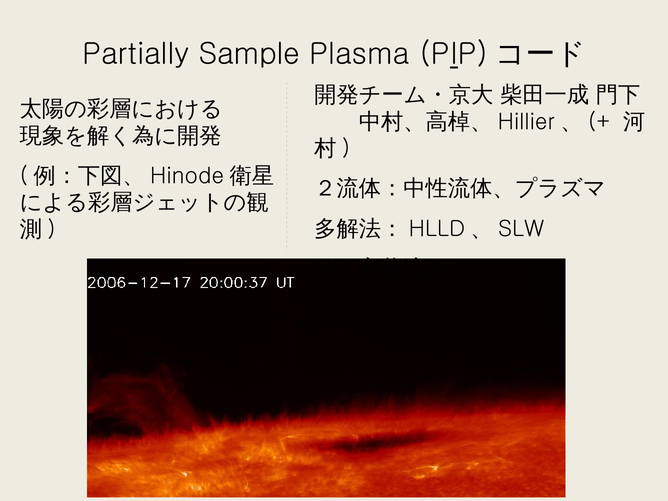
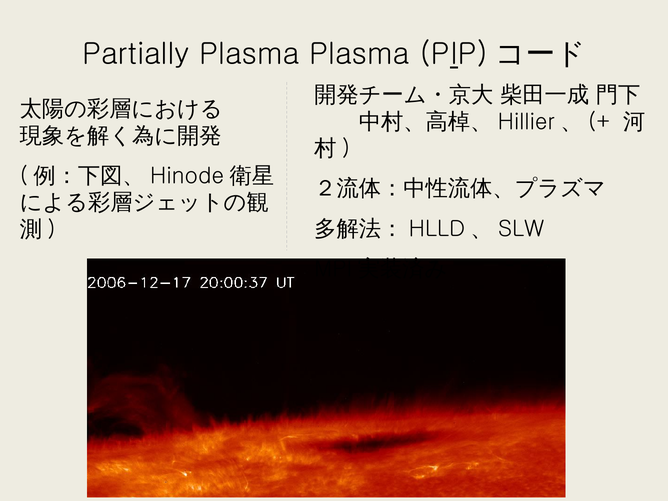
Partially Sample: Sample -> Plasma (249, 54)
